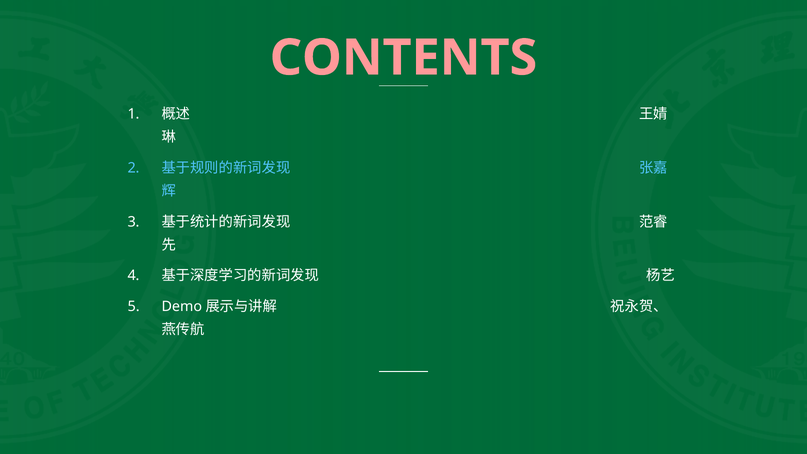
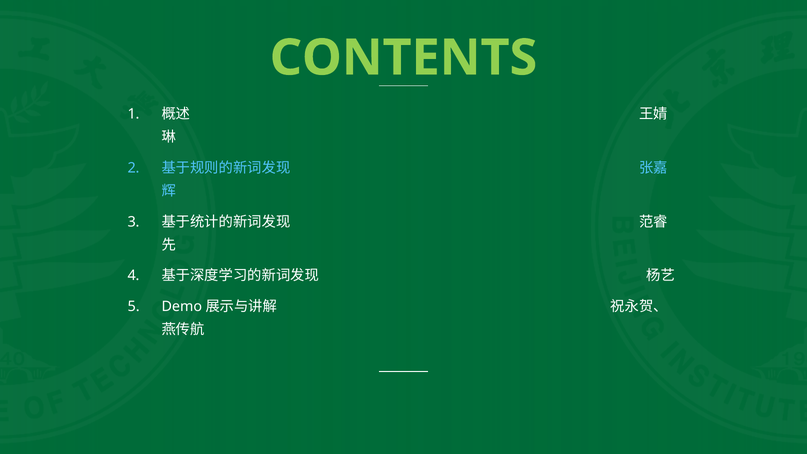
CONTENTS colour: pink -> light green (403, 58)
